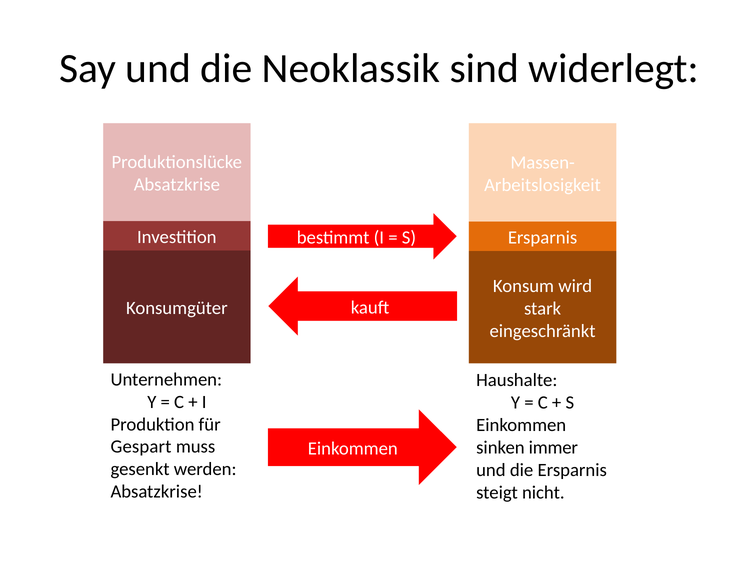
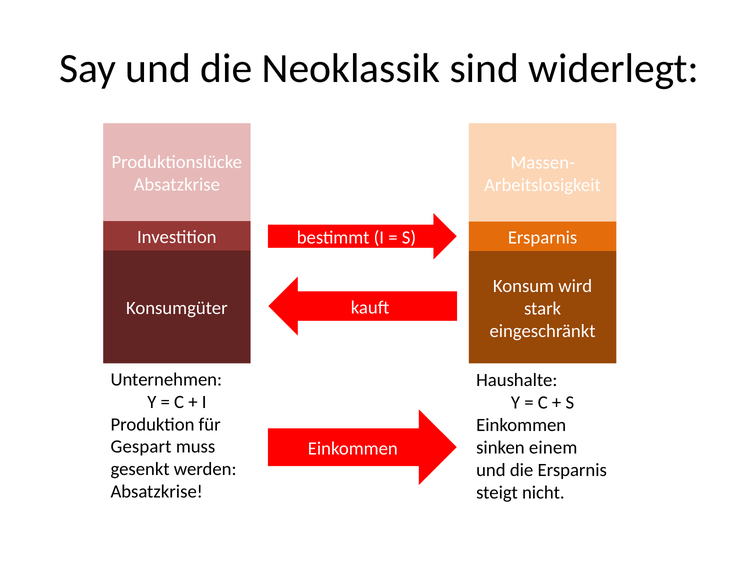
immer: immer -> einem (553, 448)
